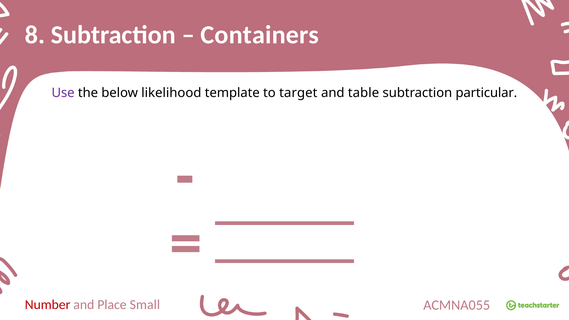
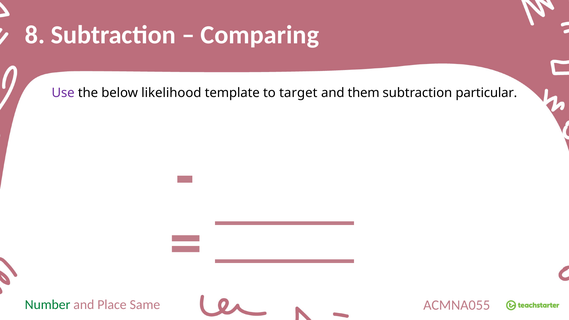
Containers: Containers -> Comparing (260, 35)
table: table -> them (364, 93)
Number colour: red -> green (48, 305)
Small: Small -> Same (145, 305)
